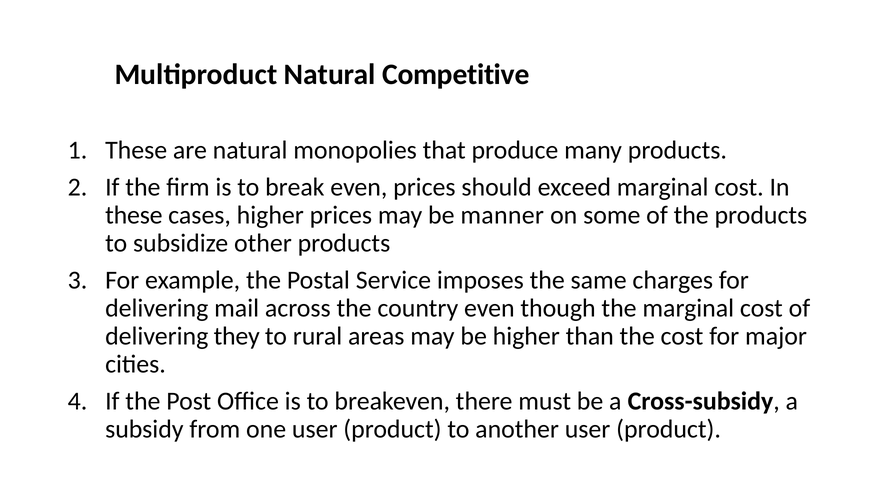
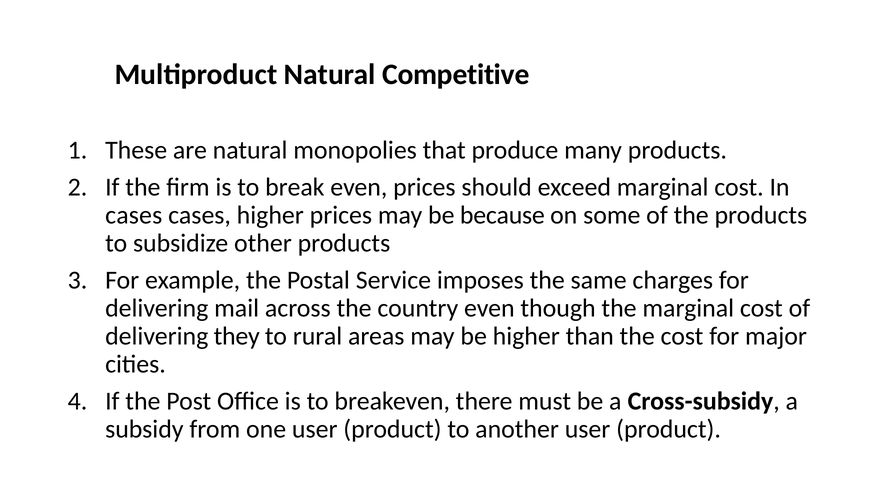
these: these -> cases (134, 215)
manner: manner -> because (502, 215)
